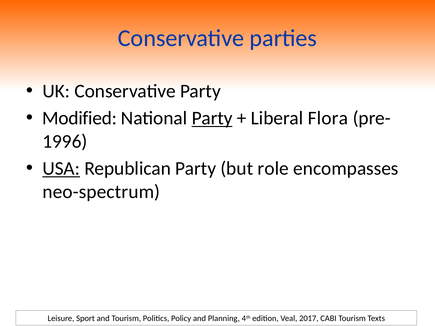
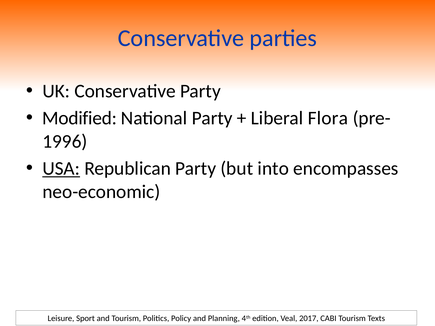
Party underline: present -> none (212, 118)
role: role -> into (273, 169)
neo-spectrum: neo-spectrum -> neo-economic (101, 192)
